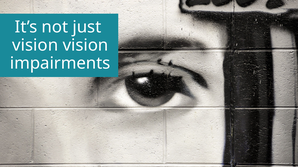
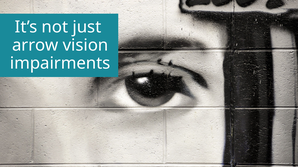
vision: vision -> arrow (35, 45)
